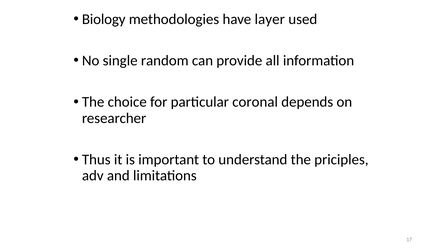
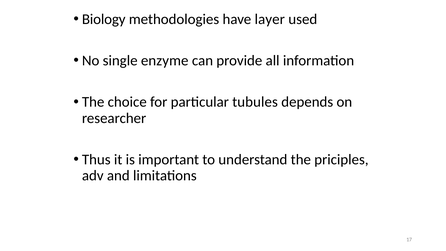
random: random -> enzyme (165, 61)
coronal: coronal -> tubules (255, 102)
